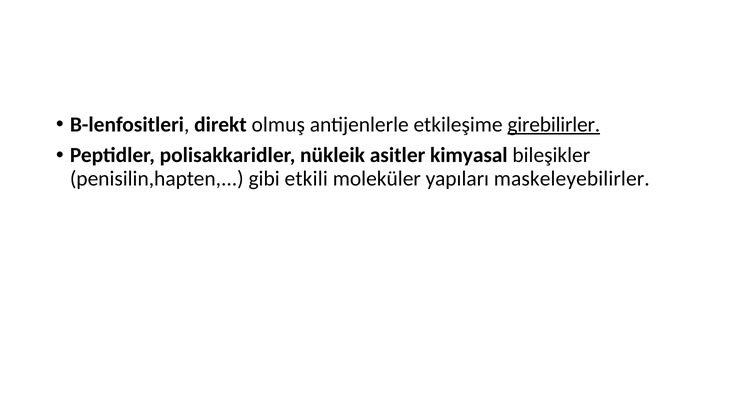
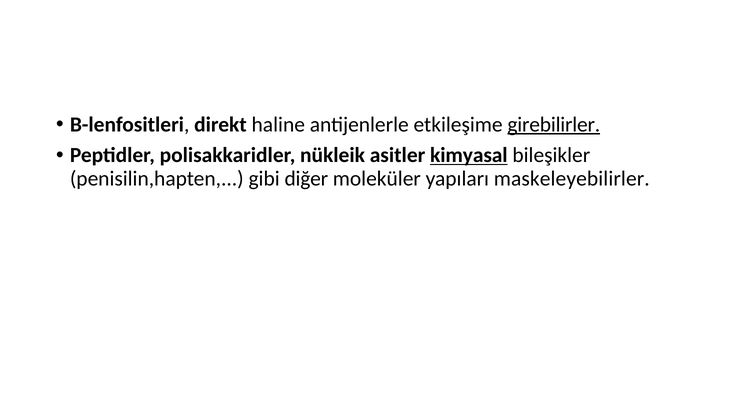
olmuş: olmuş -> haline (278, 124)
kimyasal underline: none -> present (469, 155)
etkili: etkili -> diğer (306, 178)
